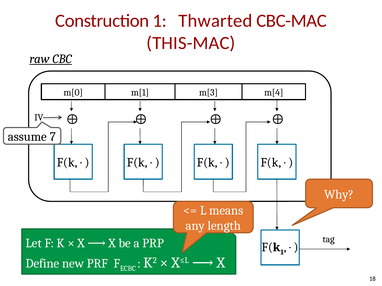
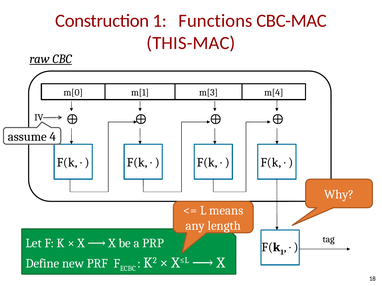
Thwarted: Thwarted -> Functions (215, 21)
7: 7 -> 4 (53, 137)
